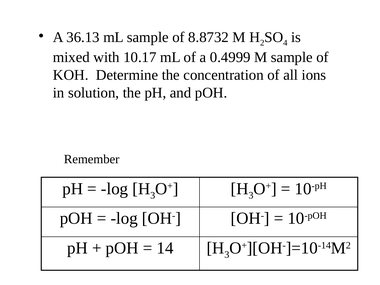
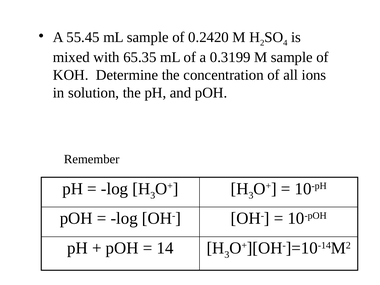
36.13: 36.13 -> 55.45 (83, 37)
8.8732: 8.8732 -> 0.2420 (209, 37)
10.17: 10.17 -> 65.35 (140, 57)
0.4999: 0.4999 -> 0.3199 (230, 57)
